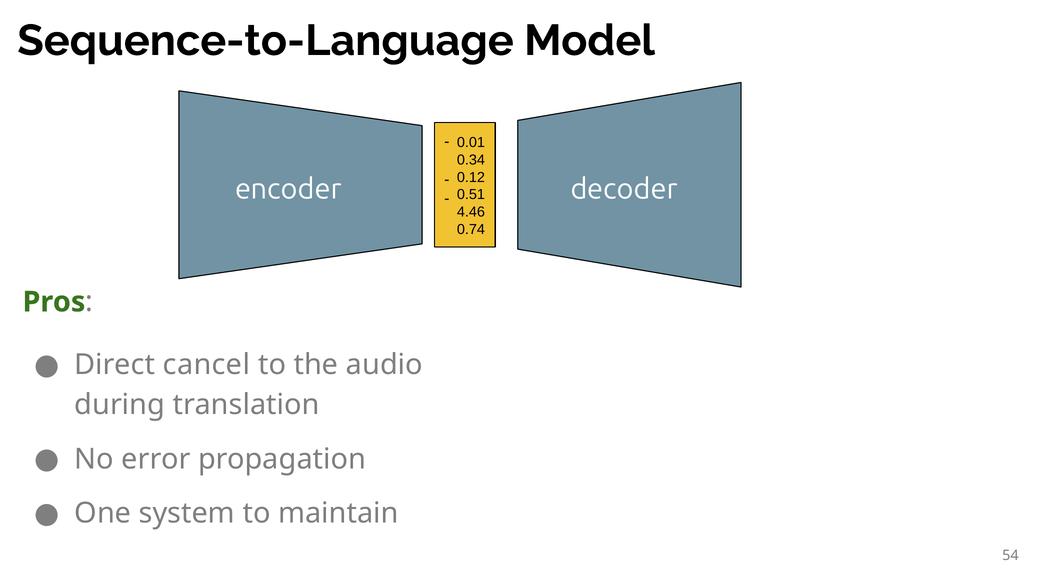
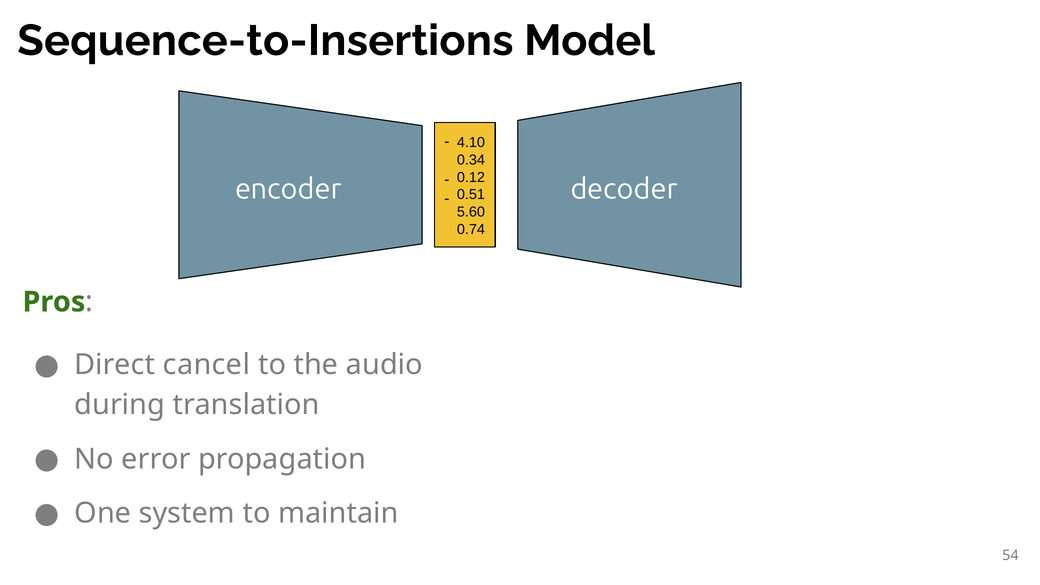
Sequence-to-Language: Sequence-to-Language -> Sequence-to-Insertions (265, 41)
0.01: 0.01 -> 4.10 (471, 143)
4.46: 4.46 -> 5.60 (471, 212)
